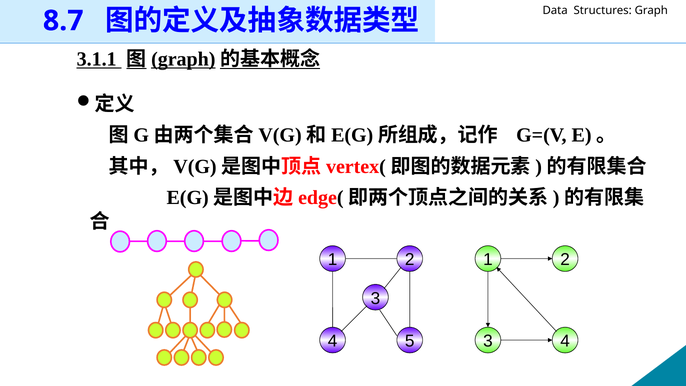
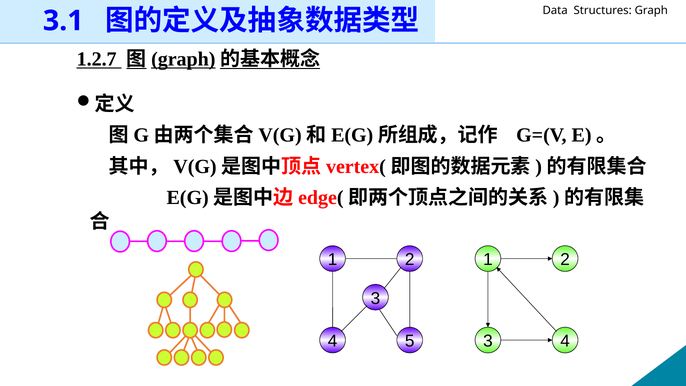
8.7: 8.7 -> 3.1 (63, 21)
3.1.1: 3.1.1 -> 1.2.7 (97, 59)
